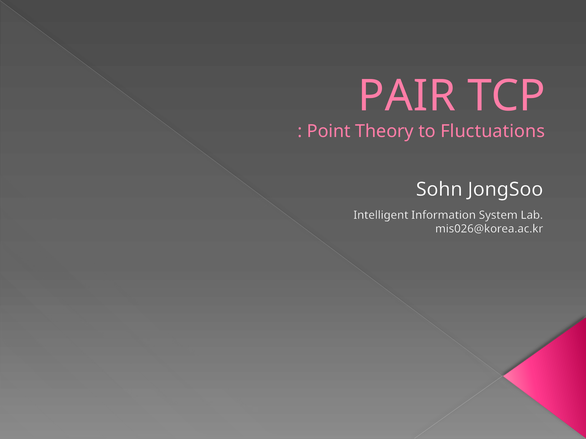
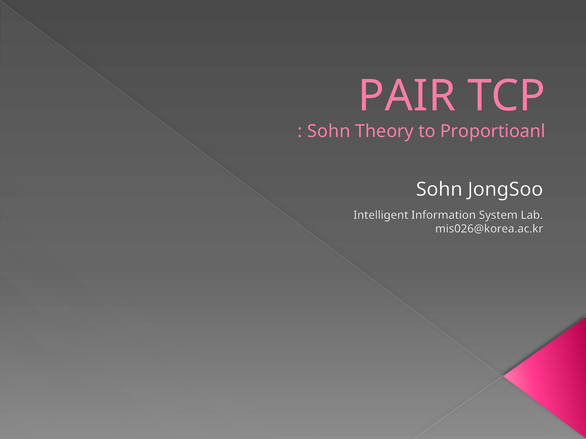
Point: Point -> Sohn (329, 132)
Fluctuations: Fluctuations -> Proportioanl (493, 132)
